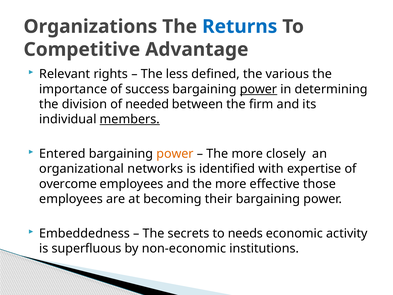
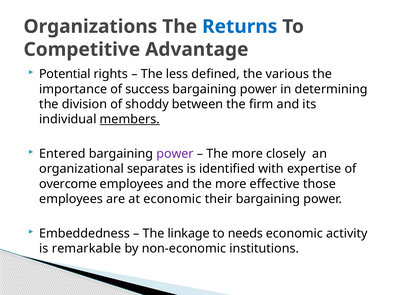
Relevant: Relevant -> Potential (65, 74)
power underline: present -> none (259, 89)
needed: needed -> shoddy (147, 104)
power colour: orange -> purple (175, 154)
networks: networks -> separates (155, 169)
at becoming: becoming -> economic (172, 199)
secrets: secrets -> linkage (189, 233)
superfluous: superfluous -> remarkable (87, 248)
